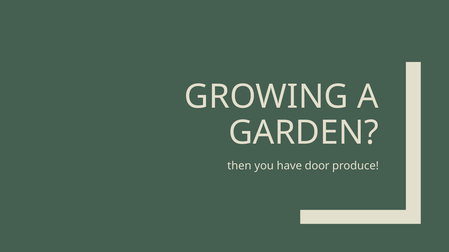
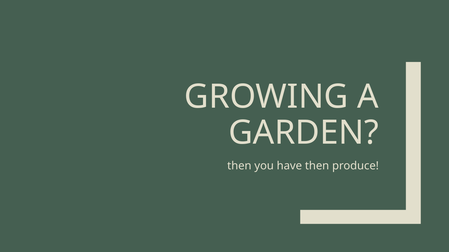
have door: door -> then (317, 166)
